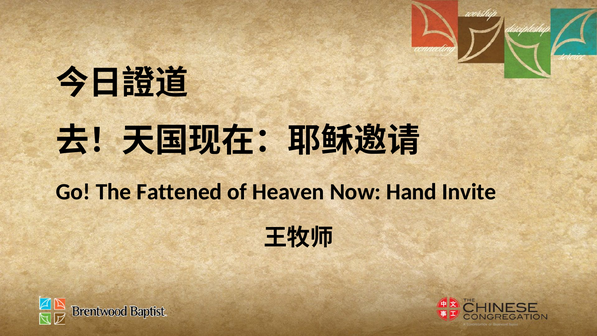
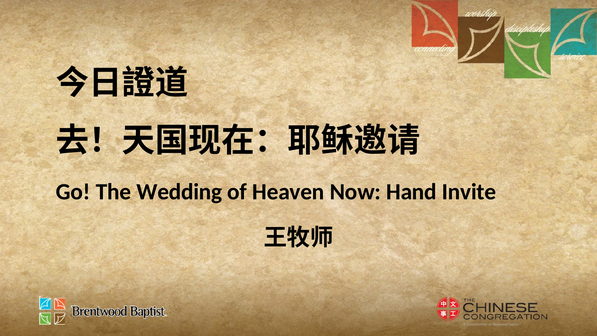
Fattened: Fattened -> Wedding (179, 192)
